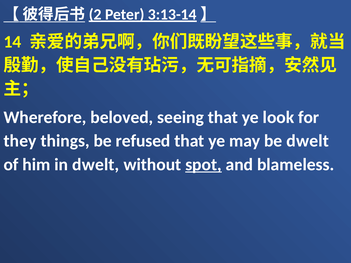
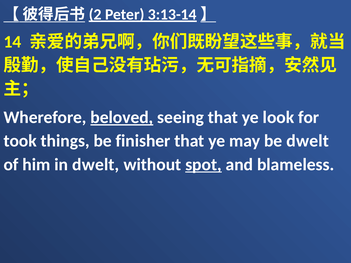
beloved underline: none -> present (122, 117)
they: they -> took (20, 141)
refused: refused -> finisher (143, 141)
